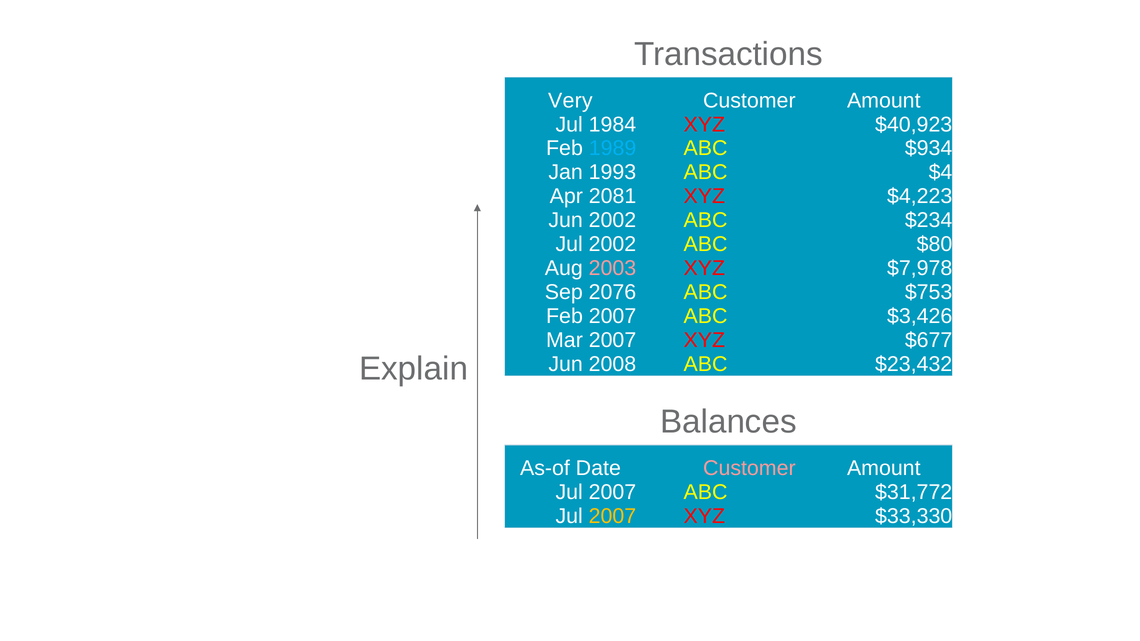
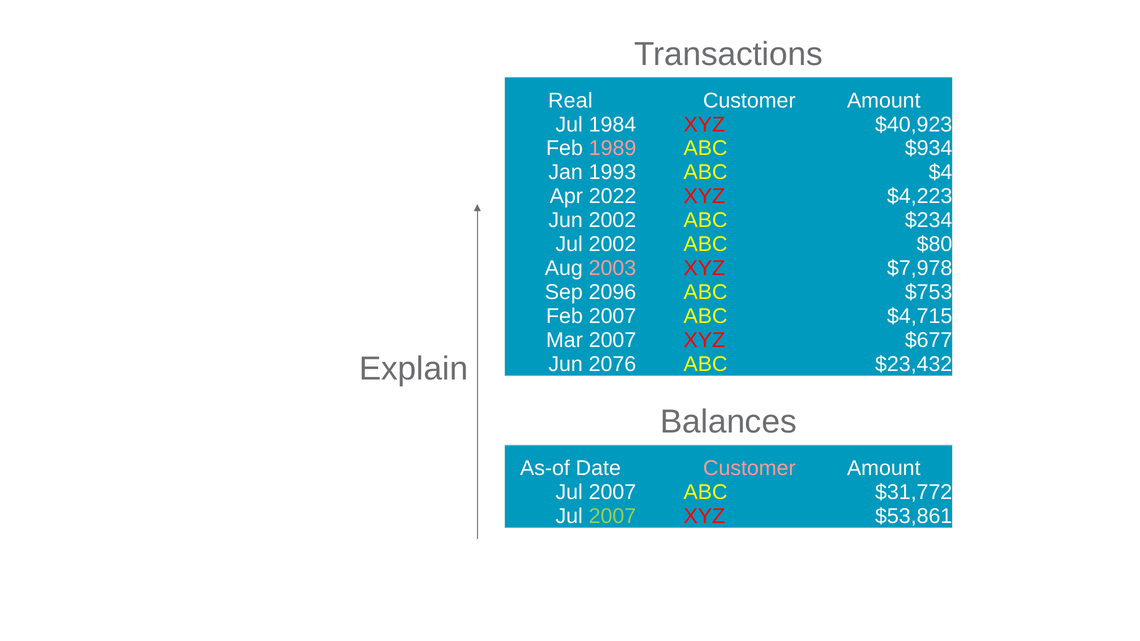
Very: Very -> Real (570, 101)
1989 colour: light blue -> pink (613, 148)
2081: 2081 -> 2022 (613, 196)
2076: 2076 -> 2096 (612, 292)
$3,426: $3,426 -> $4,715 (920, 316)
2008: 2008 -> 2076 (612, 364)
2007 colour: yellow -> light green (612, 516)
$33,330: $33,330 -> $53,861 (914, 516)
